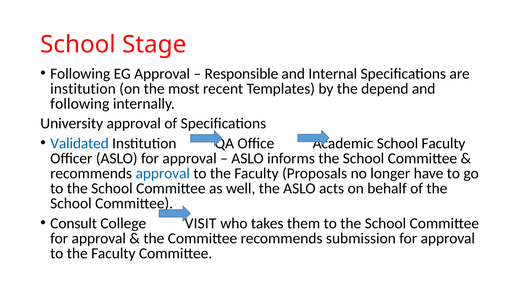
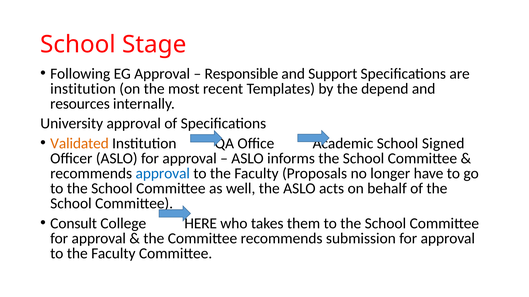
Internal: Internal -> Support (333, 74)
following: following -> resources (80, 104)
Validated colour: blue -> orange (80, 144)
School Faculty: Faculty -> Signed (443, 144)
VISIT: VISIT -> HERE (201, 224)
